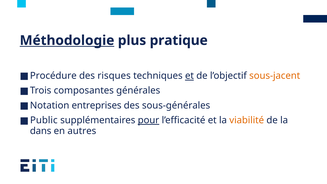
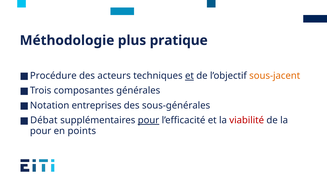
Méthodologie underline: present -> none (67, 40)
risques: risques -> acteurs (114, 76)
Public: Public -> Débat (44, 120)
viabilité colour: orange -> red (247, 120)
dans: dans -> pour (41, 131)
autres: autres -> points (82, 131)
